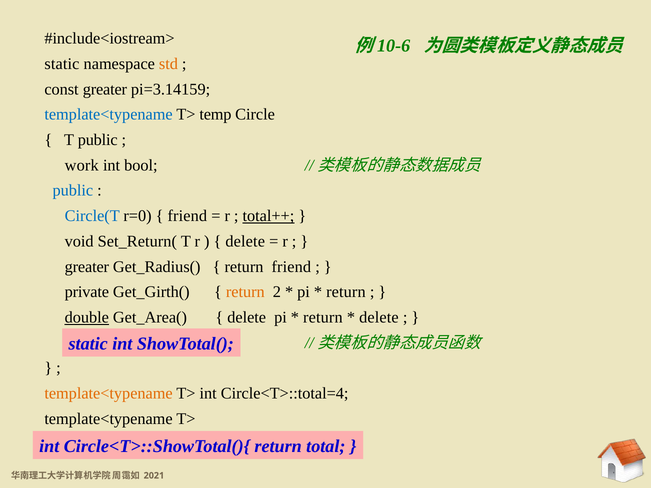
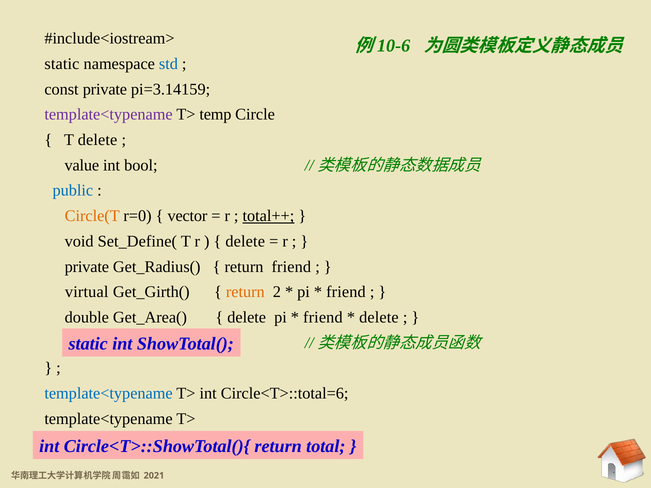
std colour: orange -> blue (168, 64)
const greater: greater -> private (105, 89)
template<typename colour: blue -> purple (109, 115)
T public: public -> delete (98, 140)
work: work -> value (82, 165)
Circle(T colour: blue -> orange (92, 216)
friend: friend -> vector (187, 216)
Set_Return(: Set_Return( -> Set_Define( (137, 241)
greater: greater -> private (87, 267)
private: private -> virtual (87, 292)
return: return -> friend (346, 292)
double underline: present -> none (87, 318)
return: return -> friend (323, 318)
template<typename colour: orange -> blue (109, 394)
Circle<T>::total=4: Circle<T>::total=4 -> Circle<T>::total=6 (285, 394)
